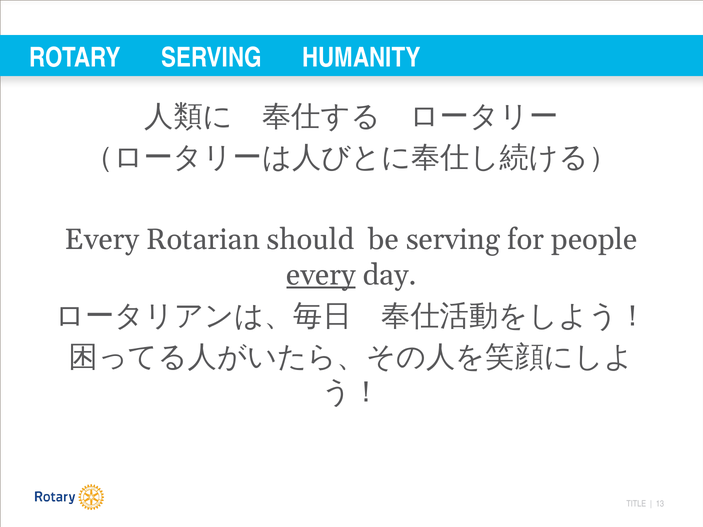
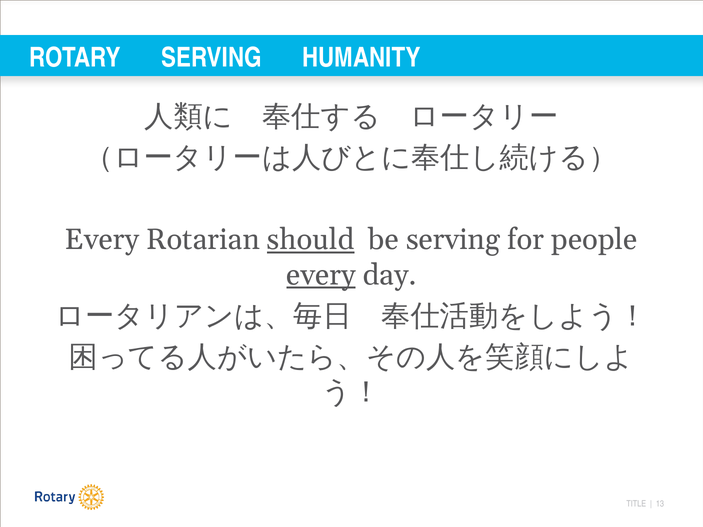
should underline: none -> present (311, 240)
